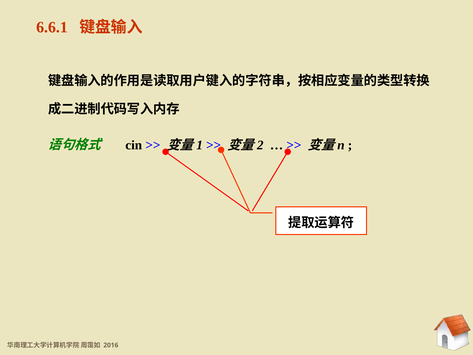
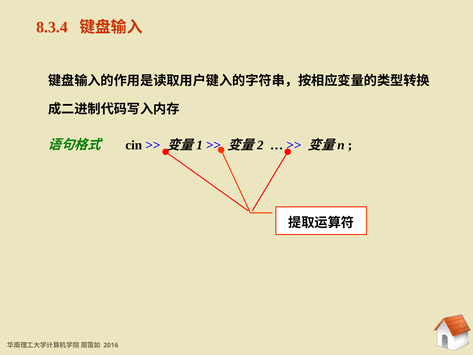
6.6.1: 6.6.1 -> 8.3.4 (52, 27)
